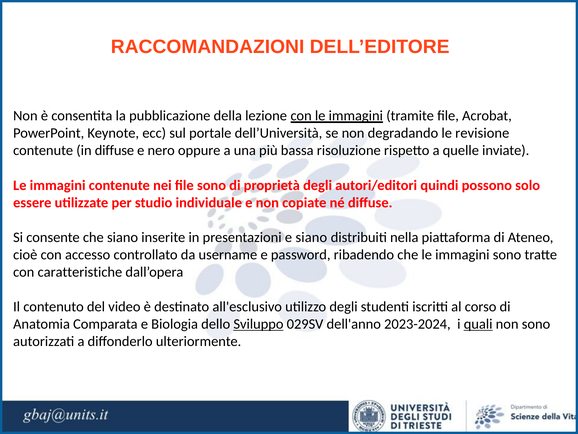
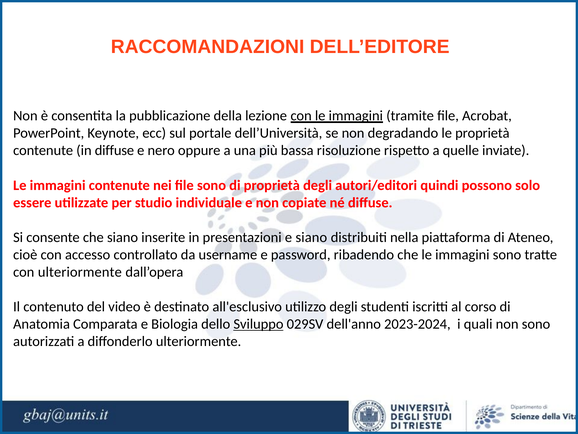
le revisione: revisione -> proprietà (482, 133)
con caratteristiche: caratteristiche -> ulteriormente (80, 272)
quali underline: present -> none (478, 324)
